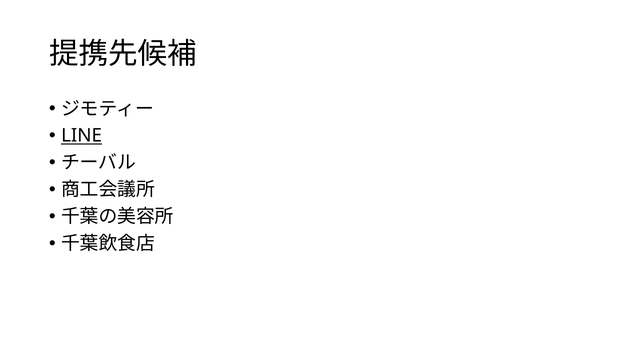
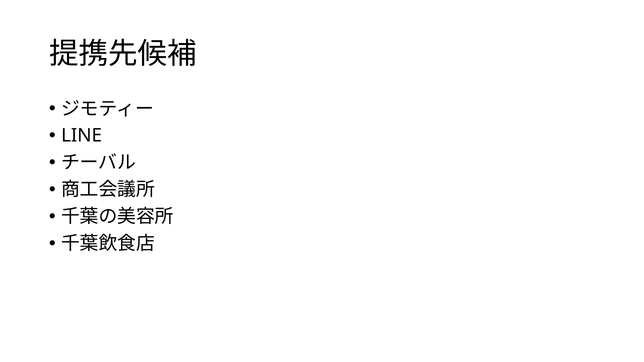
LINE underline: present -> none (82, 136)
